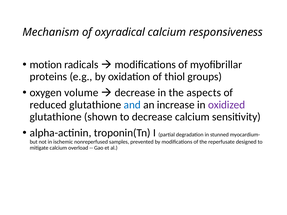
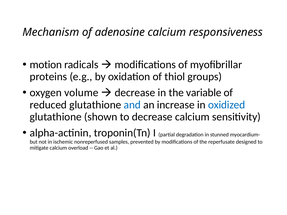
oxyradical: oxyradical -> adenosine (120, 32)
aspects: aspects -> variable (204, 93)
oxidized colour: purple -> blue (227, 105)
